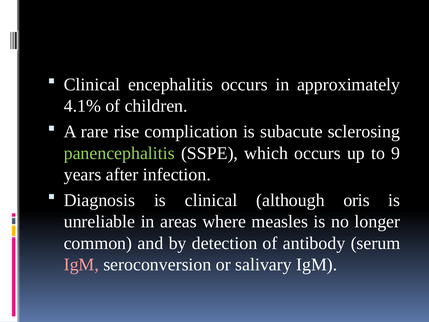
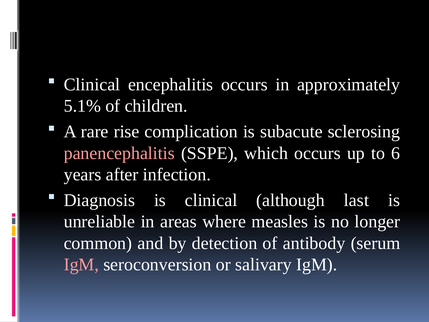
4.1%: 4.1% -> 5.1% (82, 106)
panencephalitis colour: light green -> pink (119, 153)
9: 9 -> 6 (396, 153)
oris: oris -> last (356, 200)
